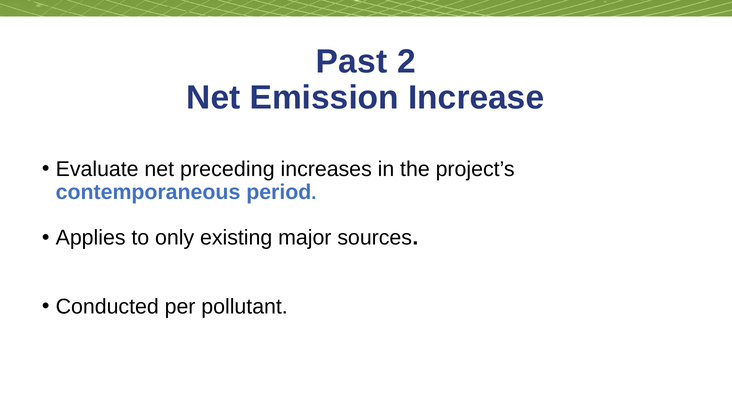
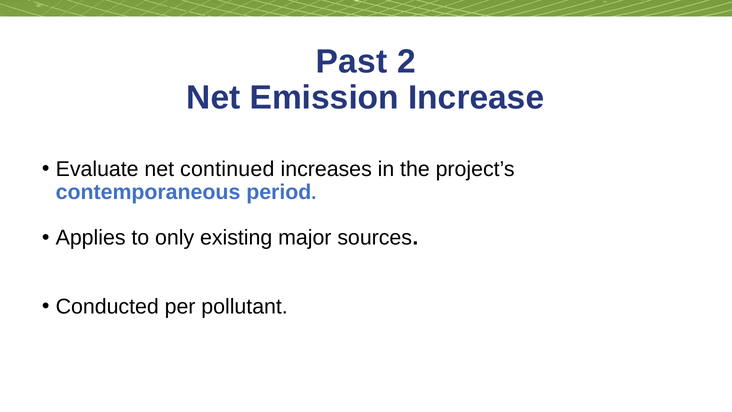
preceding: preceding -> continued (227, 169)
